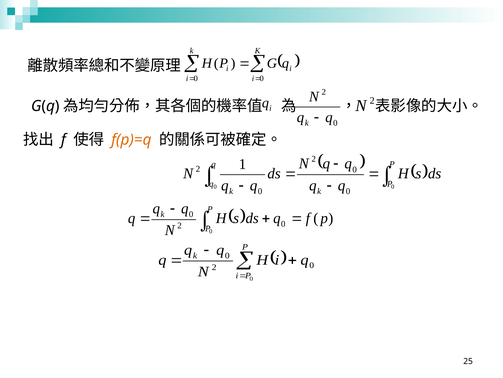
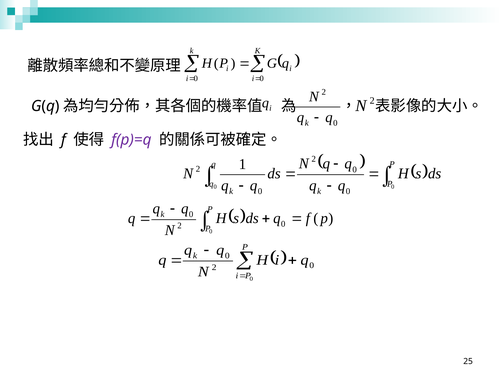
f(p)=q colour: orange -> purple (131, 140)
